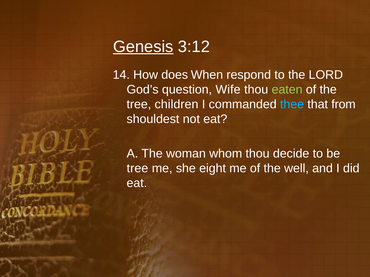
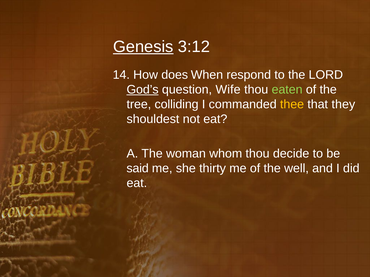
God’s underline: none -> present (143, 90)
children: children -> colliding (177, 104)
thee colour: light blue -> yellow (292, 104)
from: from -> they (343, 104)
tree: tree -> said (138, 169)
eight: eight -> thirty (213, 169)
